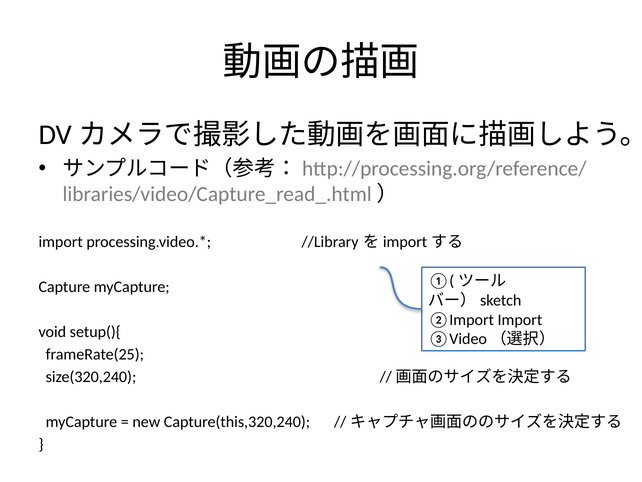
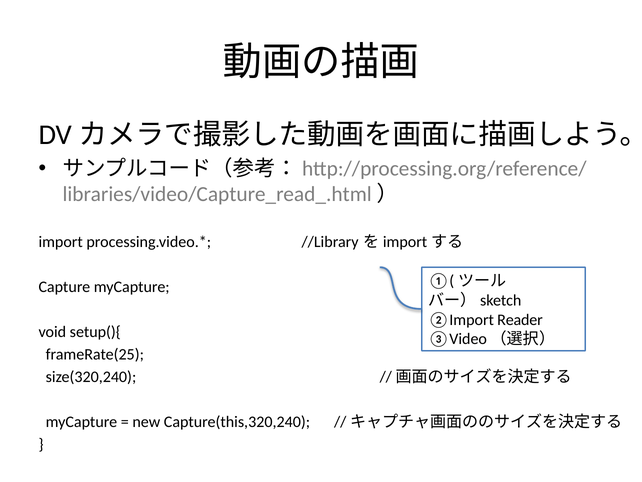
②Import Import: Import -> Reader (520, 319)
